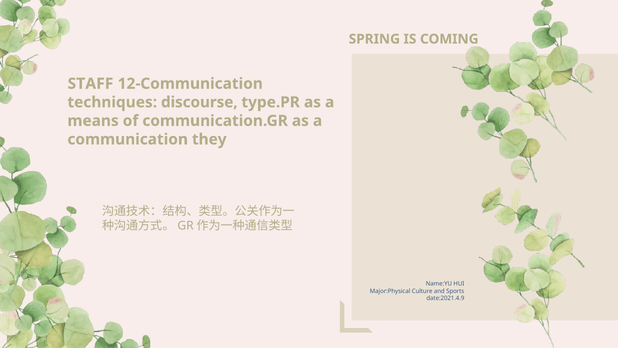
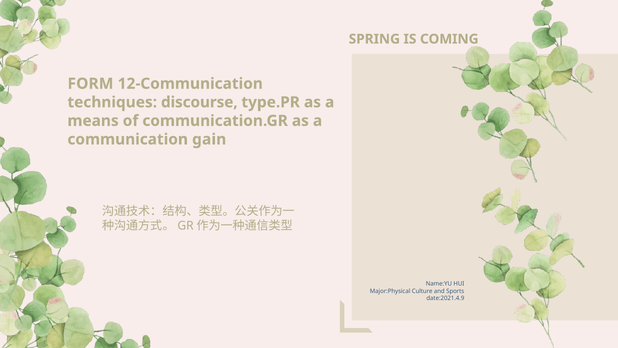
STAFF: STAFF -> FORM (90, 84)
they: they -> gain (209, 139)
